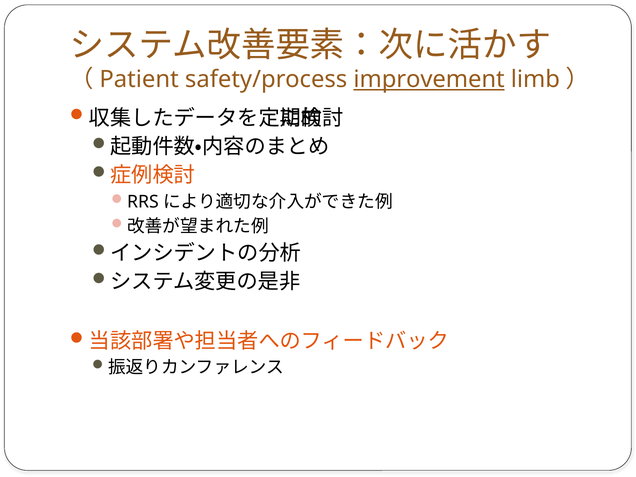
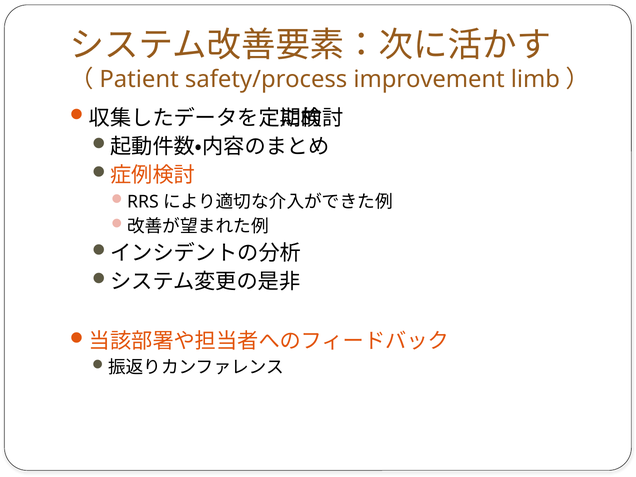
improvement underline: present -> none (429, 80)
